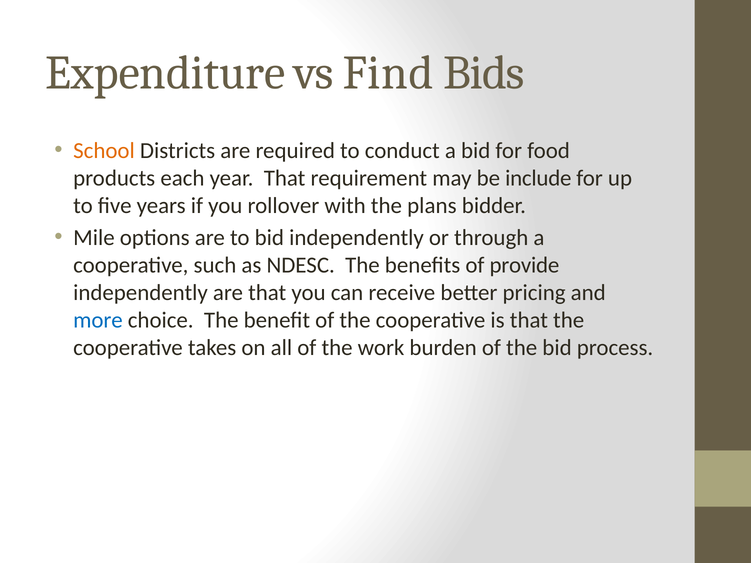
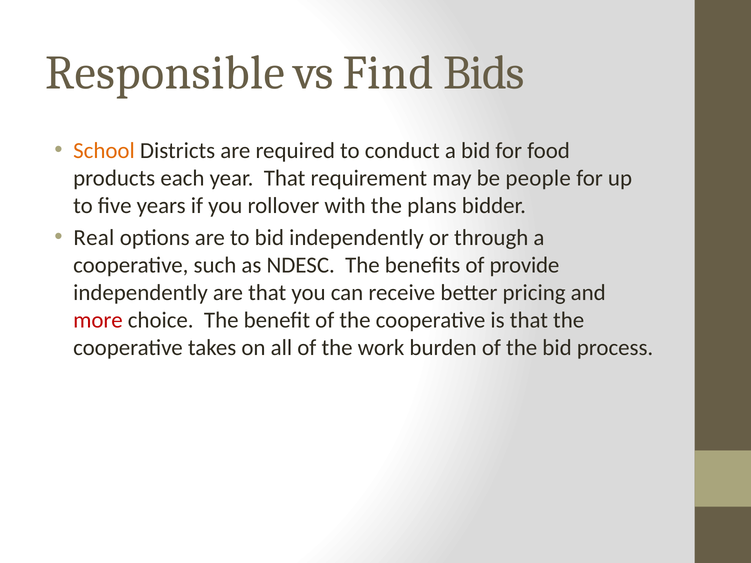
Expenditure: Expenditure -> Responsible (165, 73)
include: include -> people (538, 178)
Mile: Mile -> Real (94, 238)
more colour: blue -> red (98, 320)
